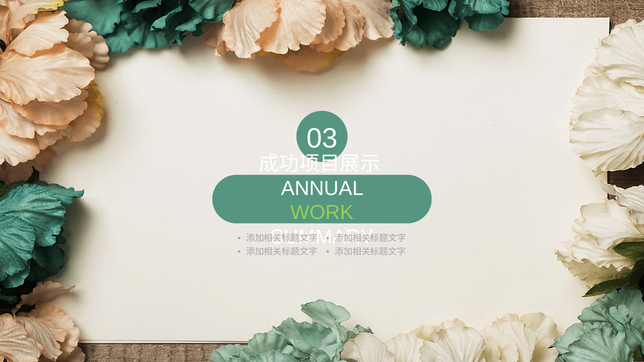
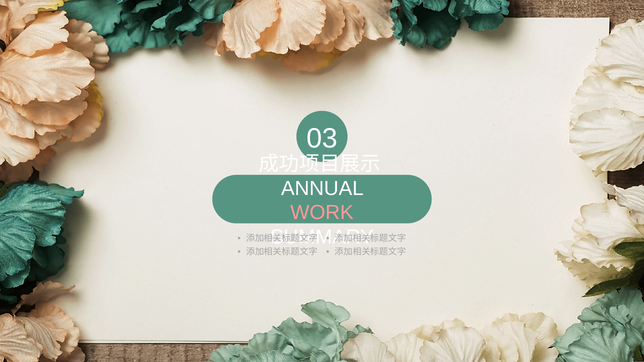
WORK colour: light green -> pink (322, 213)
